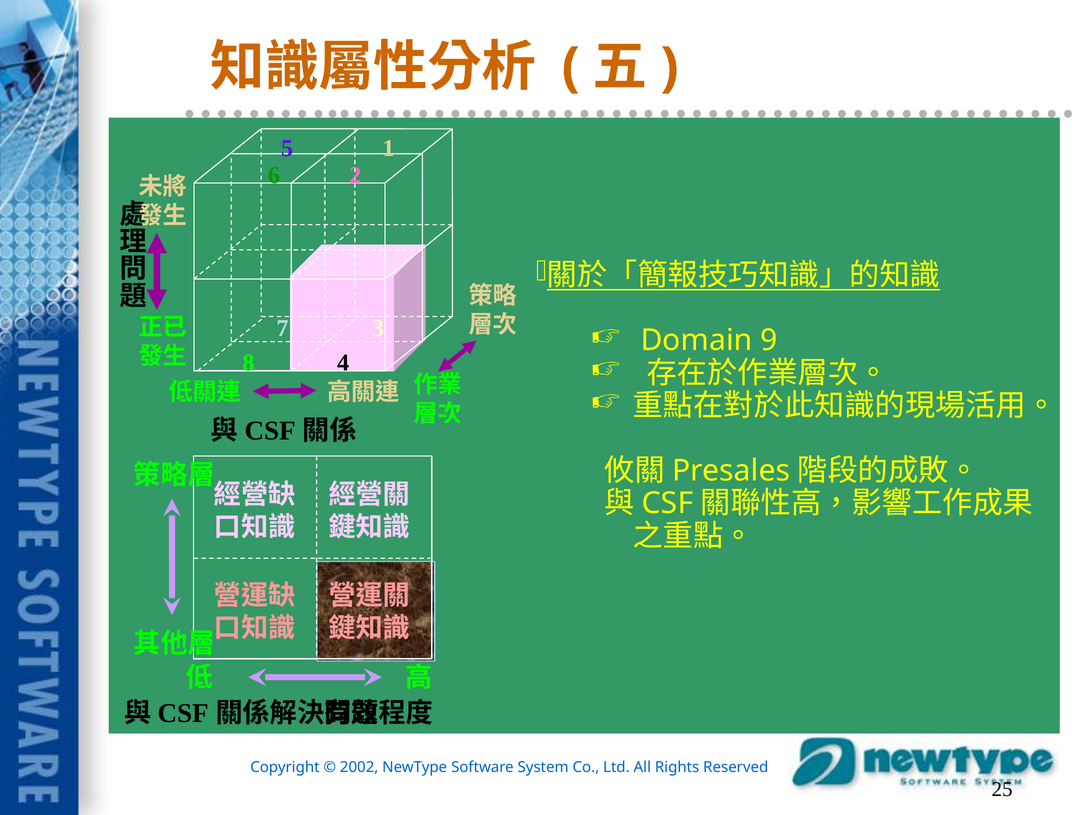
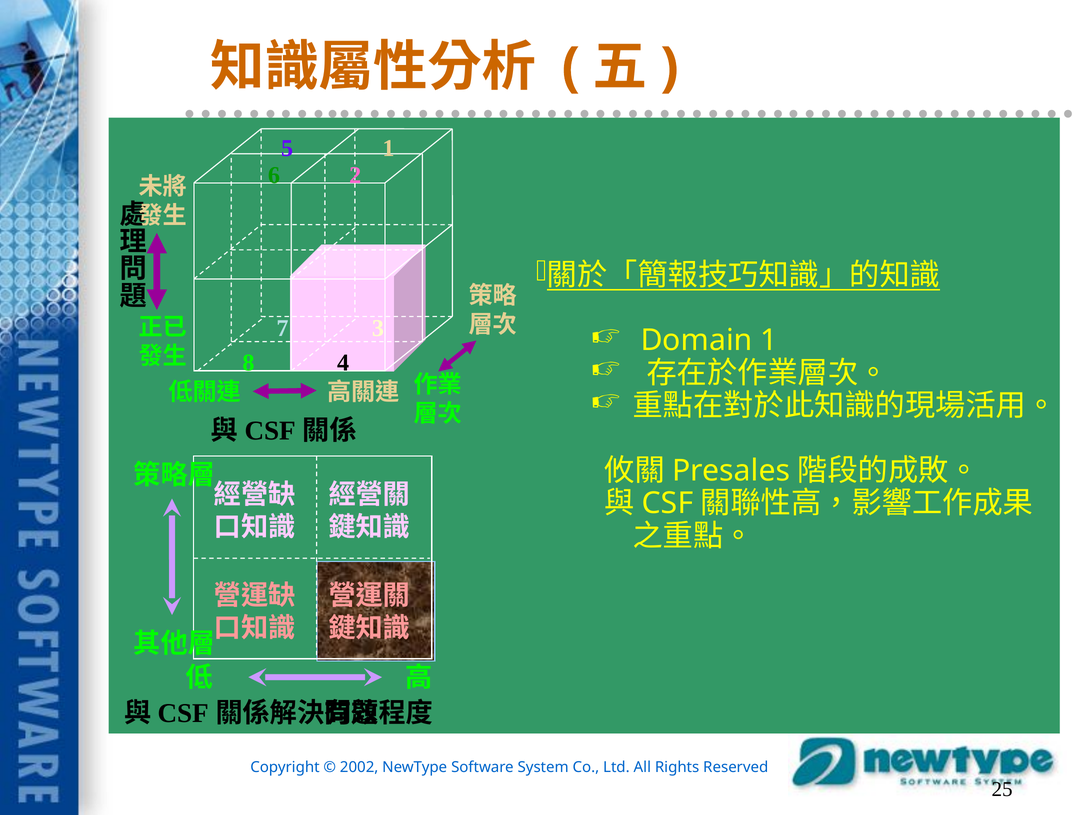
Domain 9: 9 -> 1 (769, 341)
